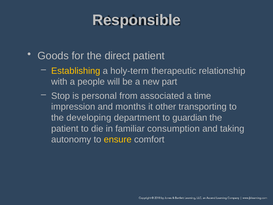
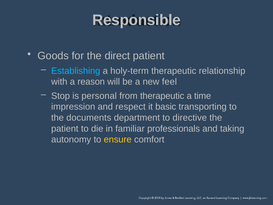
Establishing colour: yellow -> light blue (76, 71)
people: people -> reason (91, 82)
part: part -> feel (169, 82)
from associated: associated -> therapeutic (162, 96)
months: months -> respect (131, 107)
other: other -> basic (166, 107)
developing: developing -> documents (89, 118)
guardian: guardian -> directive (190, 118)
consumption: consumption -> professionals (174, 128)
